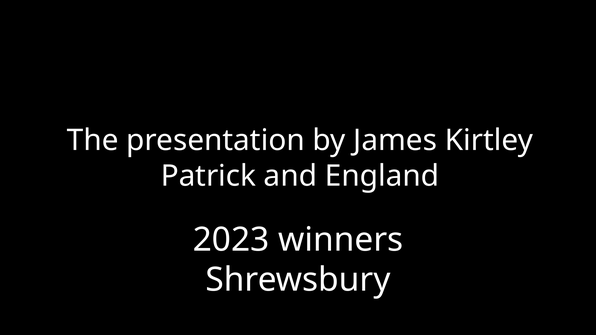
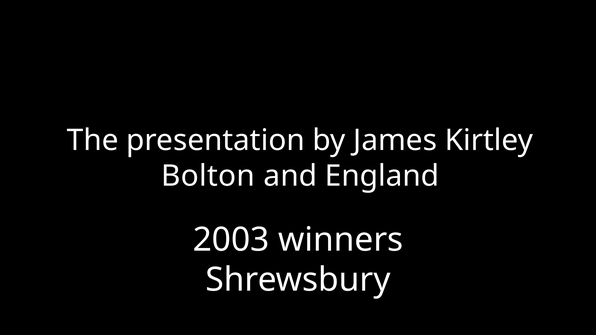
Patrick: Patrick -> Bolton (208, 176)
2023: 2023 -> 2003 (231, 240)
